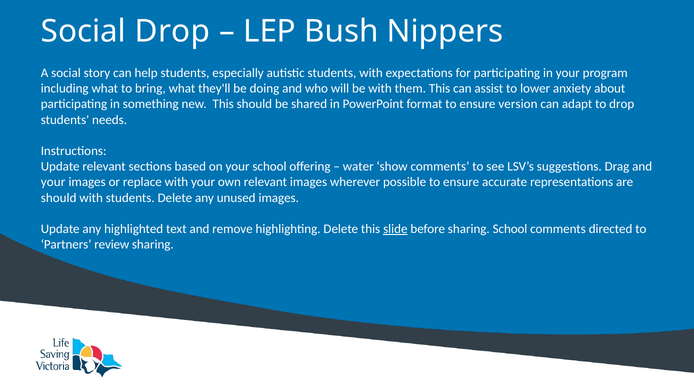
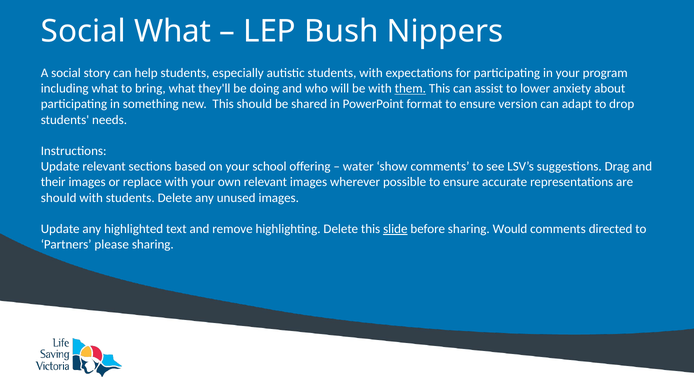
Social Drop: Drop -> What (173, 31)
them underline: none -> present (410, 89)
your: your -> their (53, 182)
sharing School: School -> Would (510, 229)
review: review -> please (112, 245)
